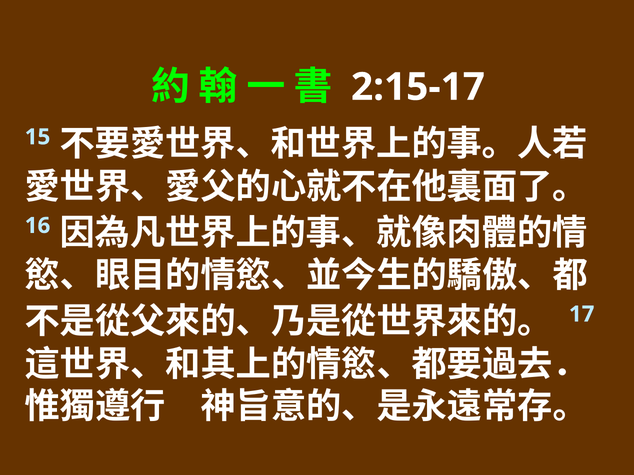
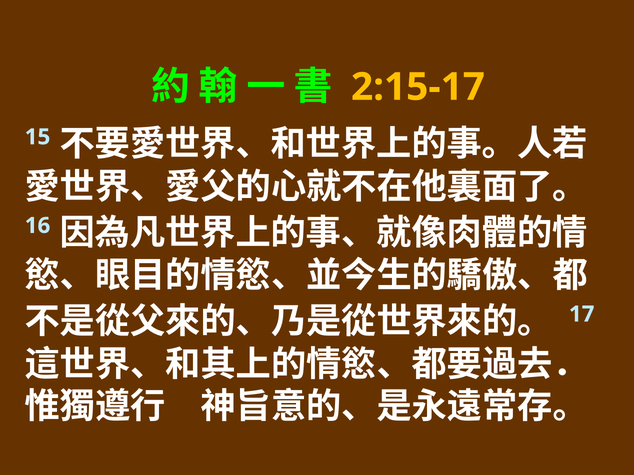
2:15-17 colour: white -> yellow (418, 87)
